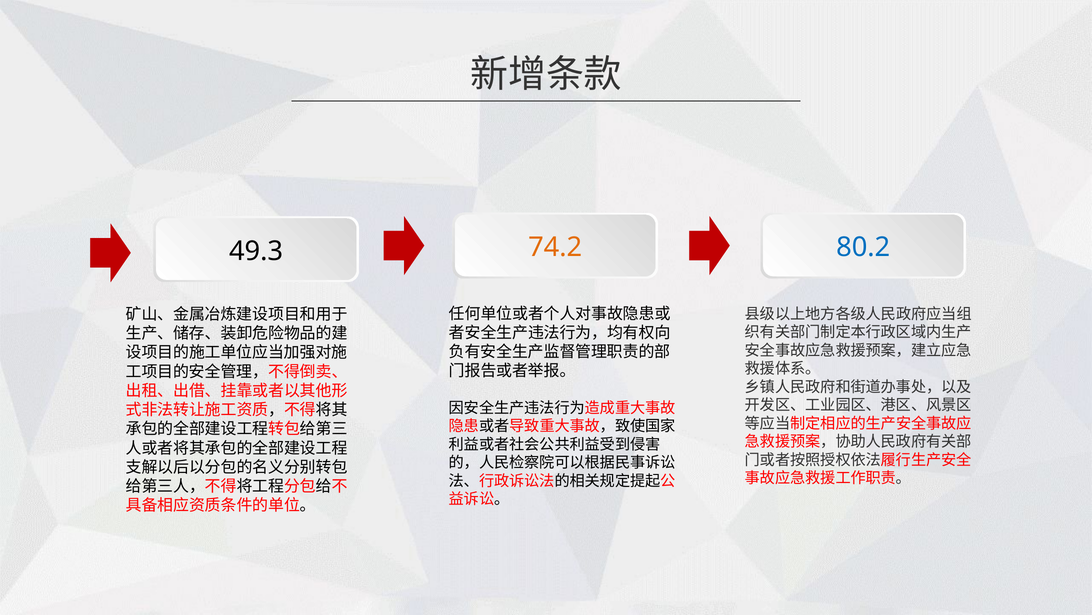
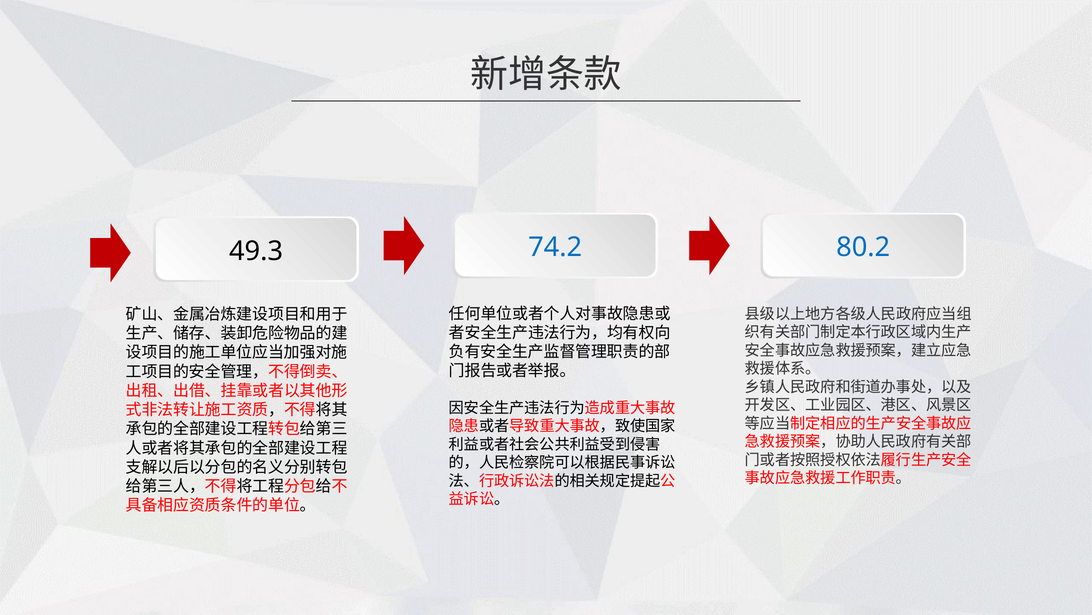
74.2 colour: orange -> blue (555, 247)
